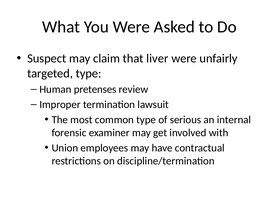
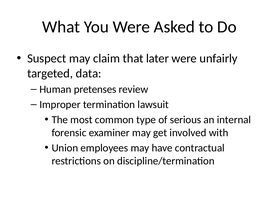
liver: liver -> later (158, 59)
targeted type: type -> data (89, 73)
